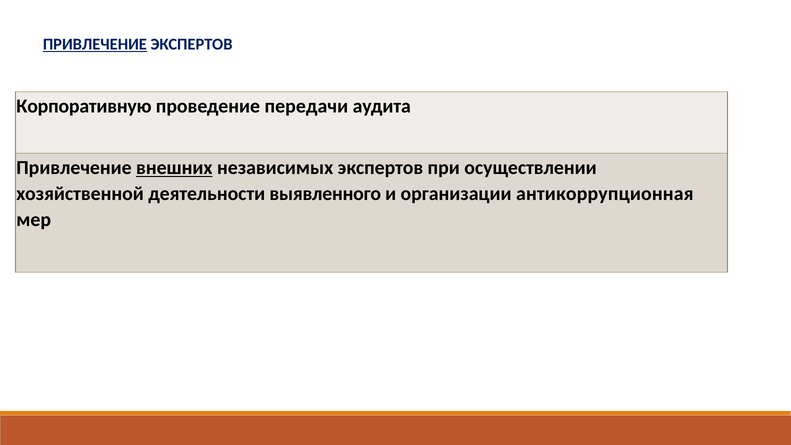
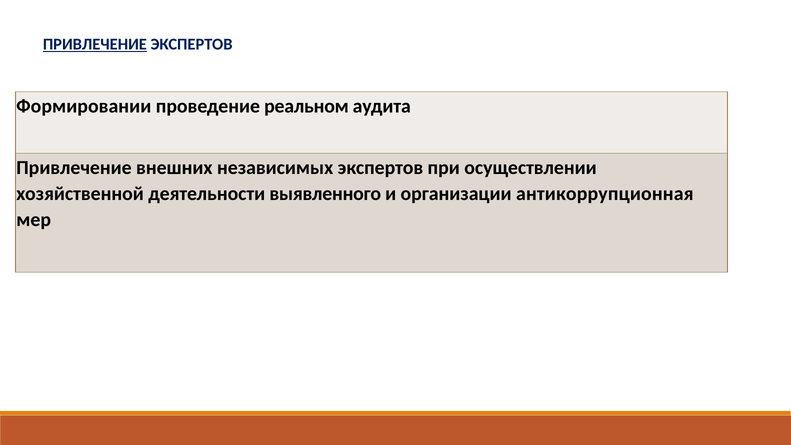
Корпоративную: Корпоративную -> Формировании (84, 106)
передачи: передачи -> реальном (306, 106)
внешних underline: present -> none (174, 168)
